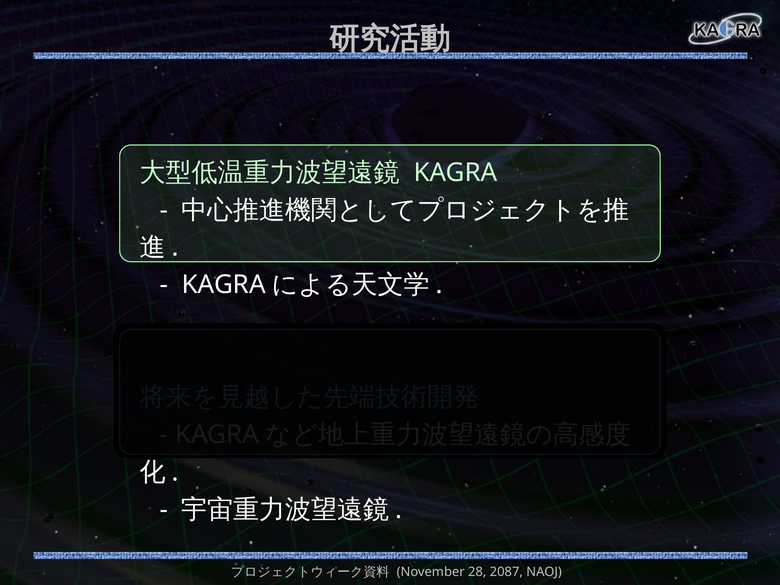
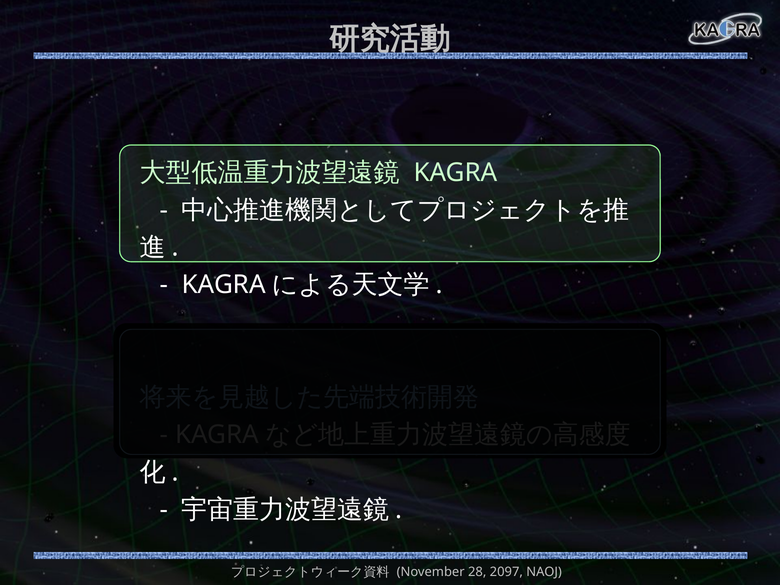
2087: 2087 -> 2097 (506, 572)
